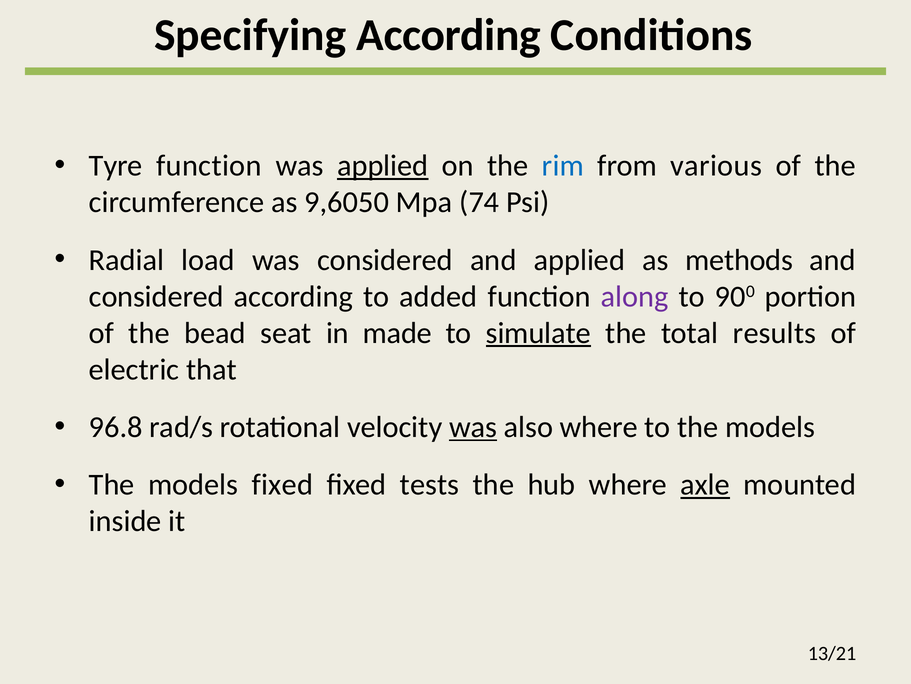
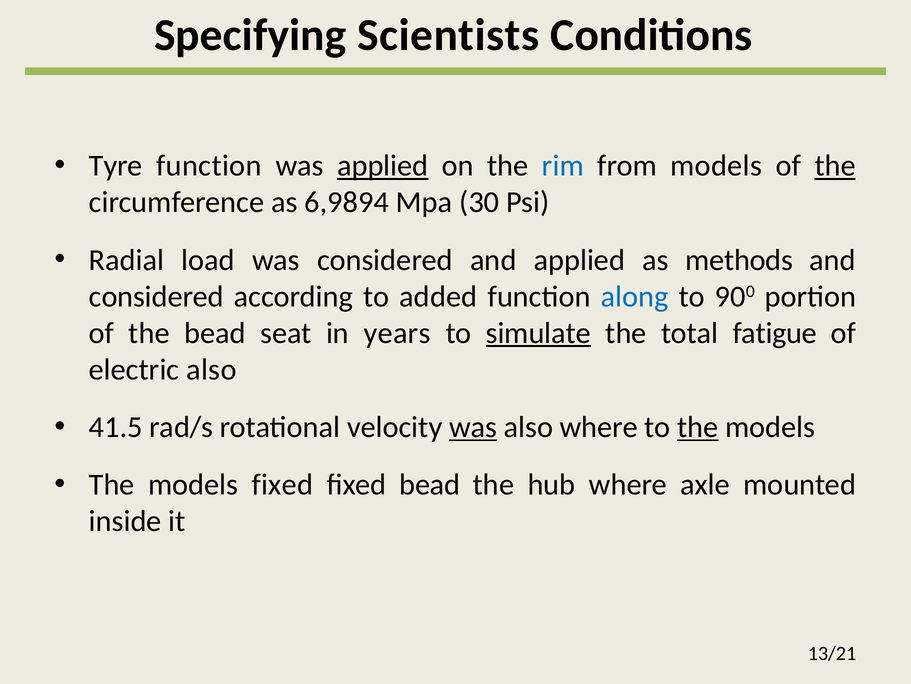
Specifying According: According -> Scientists (448, 35)
from various: various -> models (716, 166)
the underline: none -> present (835, 166)
9,6050: 9,6050 -> 6,9894 (347, 202)
74: 74 -> 30 (479, 202)
along colour: purple -> blue (635, 296)
made: made -> years (397, 333)
results: results -> fatigue (775, 333)
electric that: that -> also (211, 369)
96.8: 96.8 -> 41.5 (116, 427)
the underline: none -> present (698, 427)
fixed tests: tests -> bead (430, 484)
axle underline: present -> none (705, 484)
